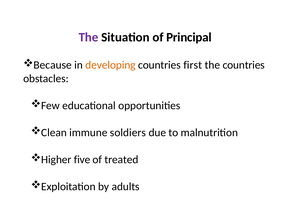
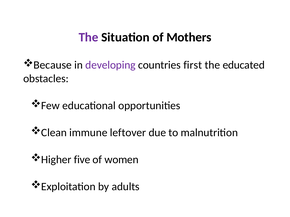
Principal: Principal -> Mothers (189, 37)
developing colour: orange -> purple (110, 65)
the countries: countries -> educated (244, 65)
soldiers: soldiers -> leftover (128, 133)
treated: treated -> women (122, 160)
